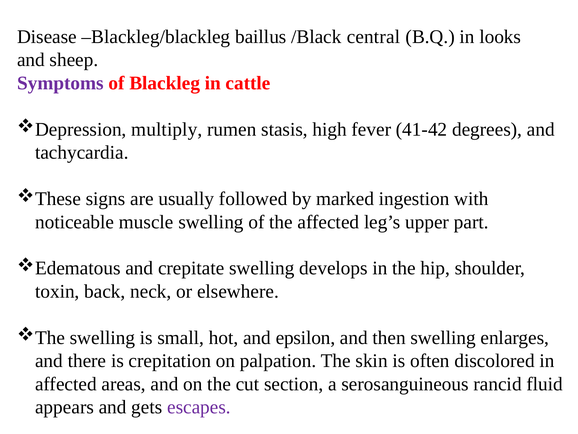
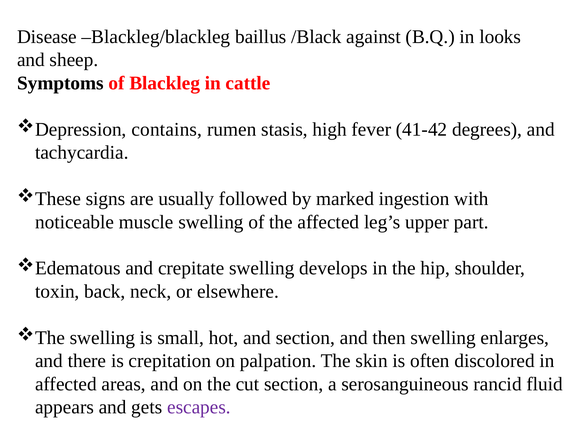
central: central -> against (374, 37)
Symptoms colour: purple -> black (60, 83)
multiply: multiply -> contains (167, 129)
and epsilon: epsilon -> section (305, 337)
